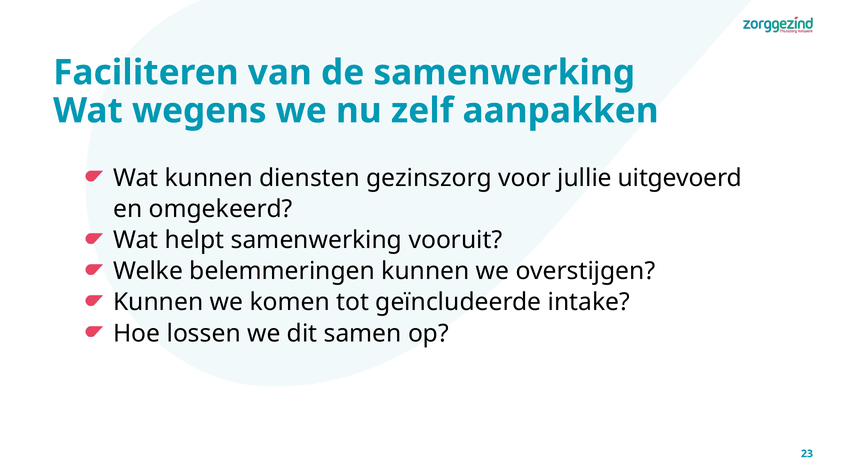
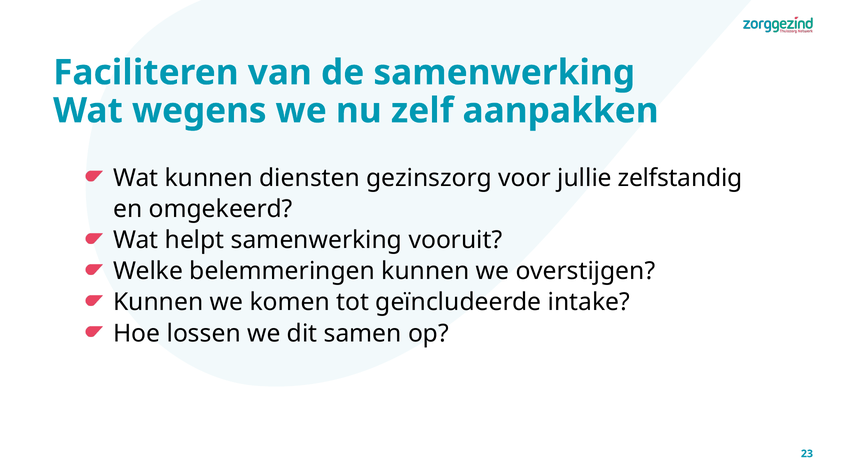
uitgevoerd: uitgevoerd -> zelfstandig (680, 178)
